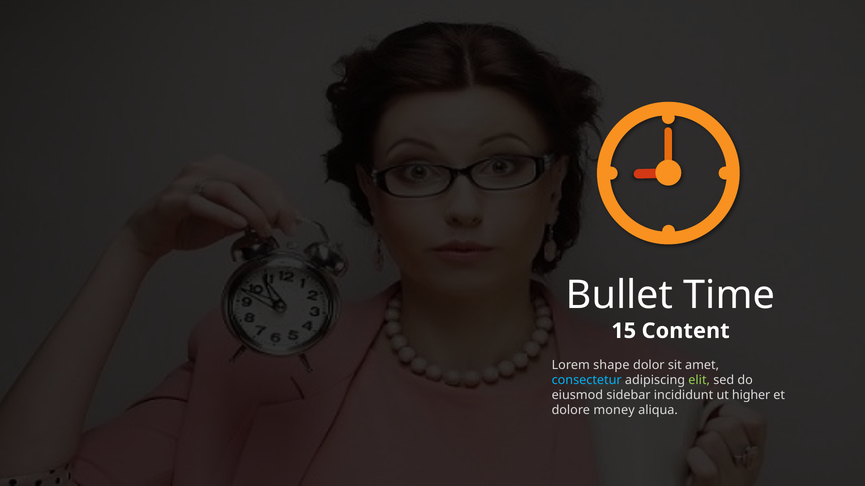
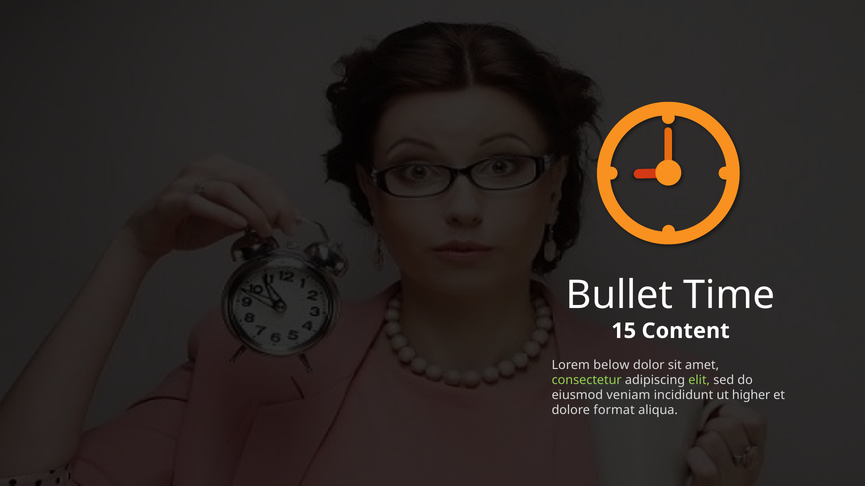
shape: shape -> below (611, 365)
consectetur colour: light blue -> light green (587, 380)
sidebar: sidebar -> veniam (628, 396)
money: money -> format (614, 411)
